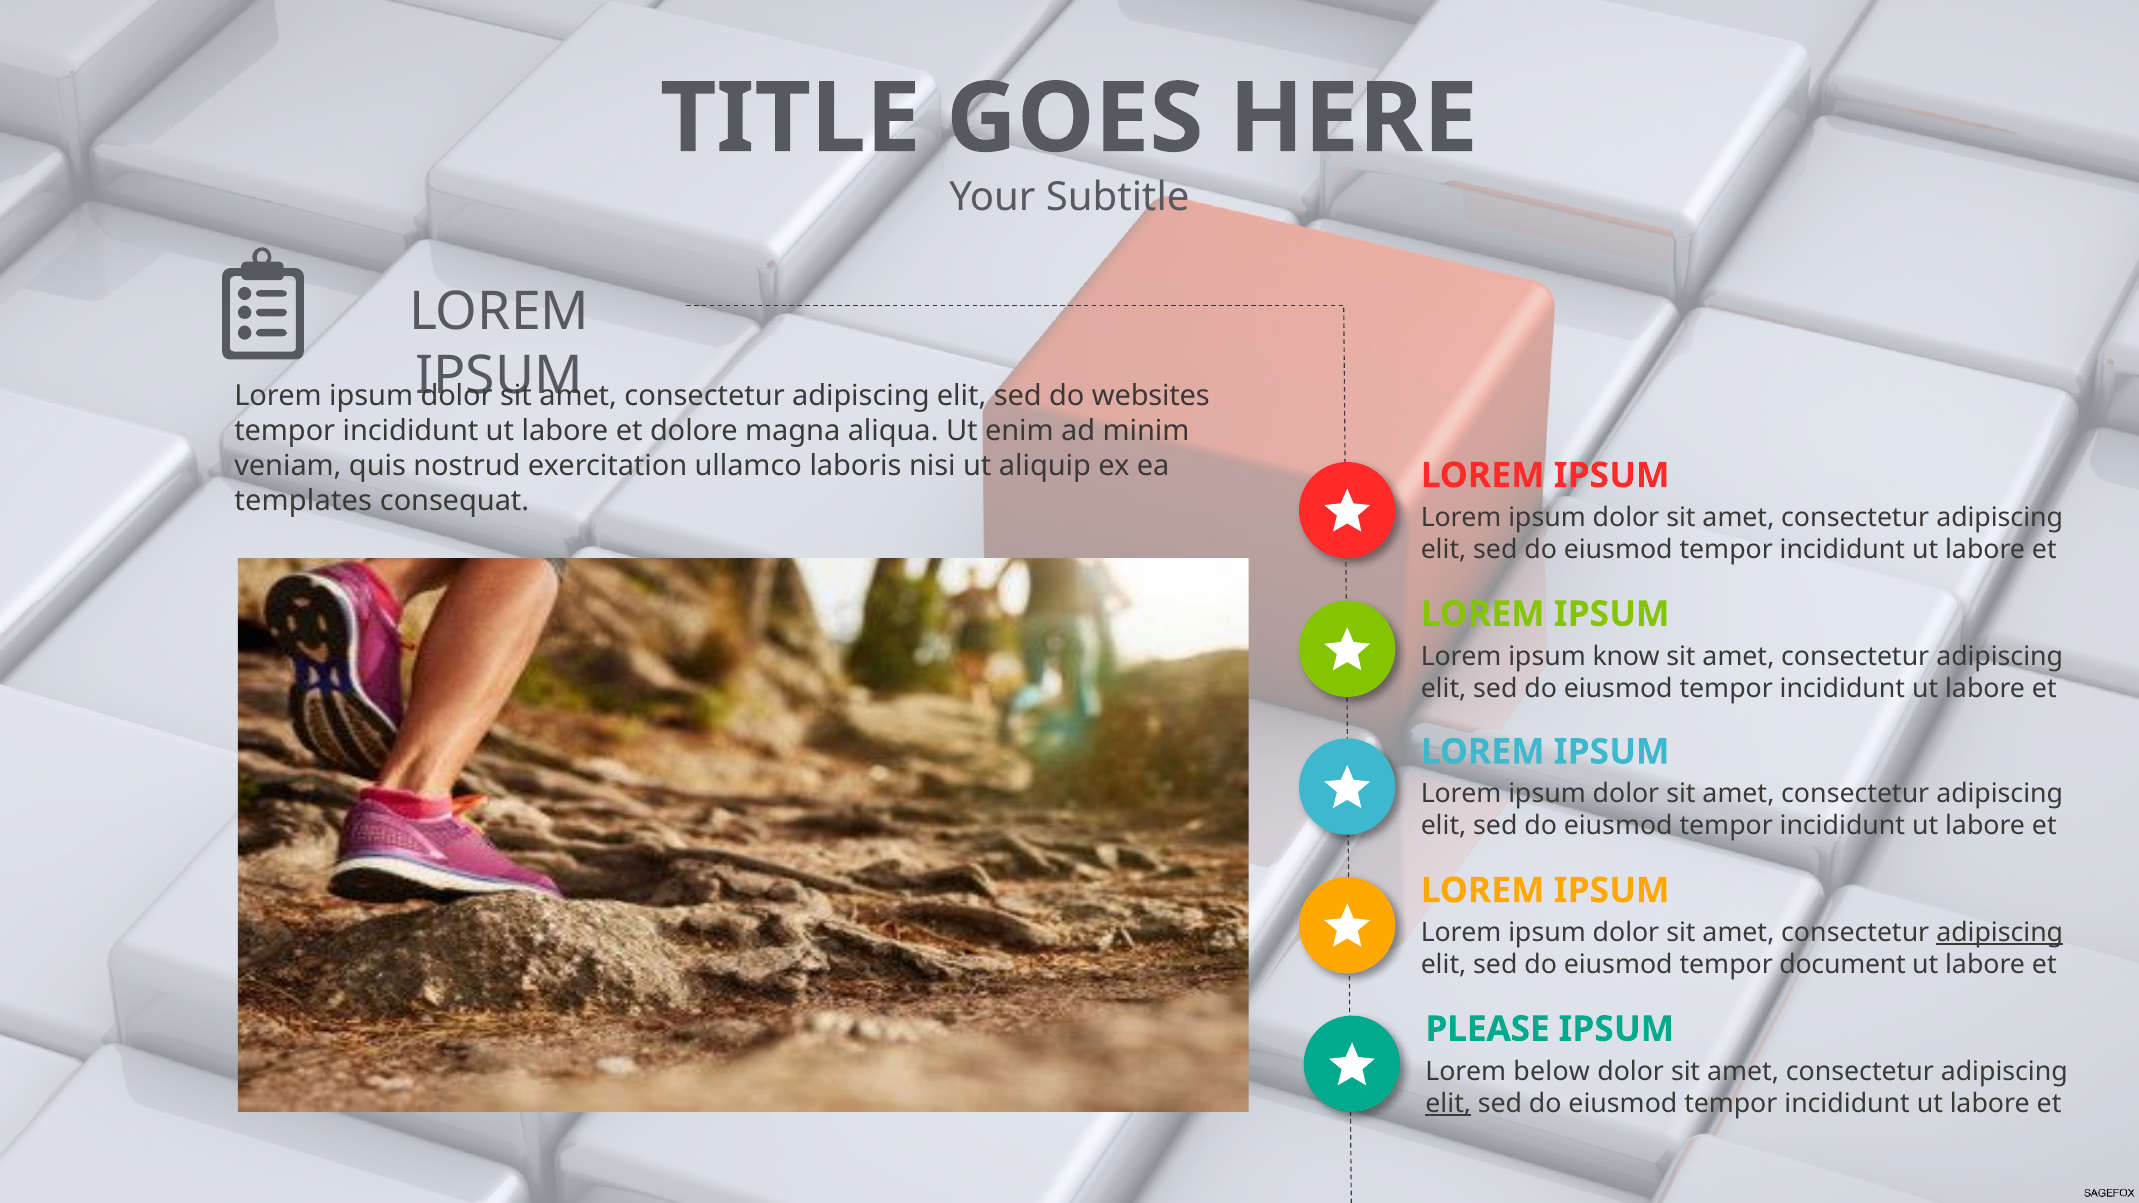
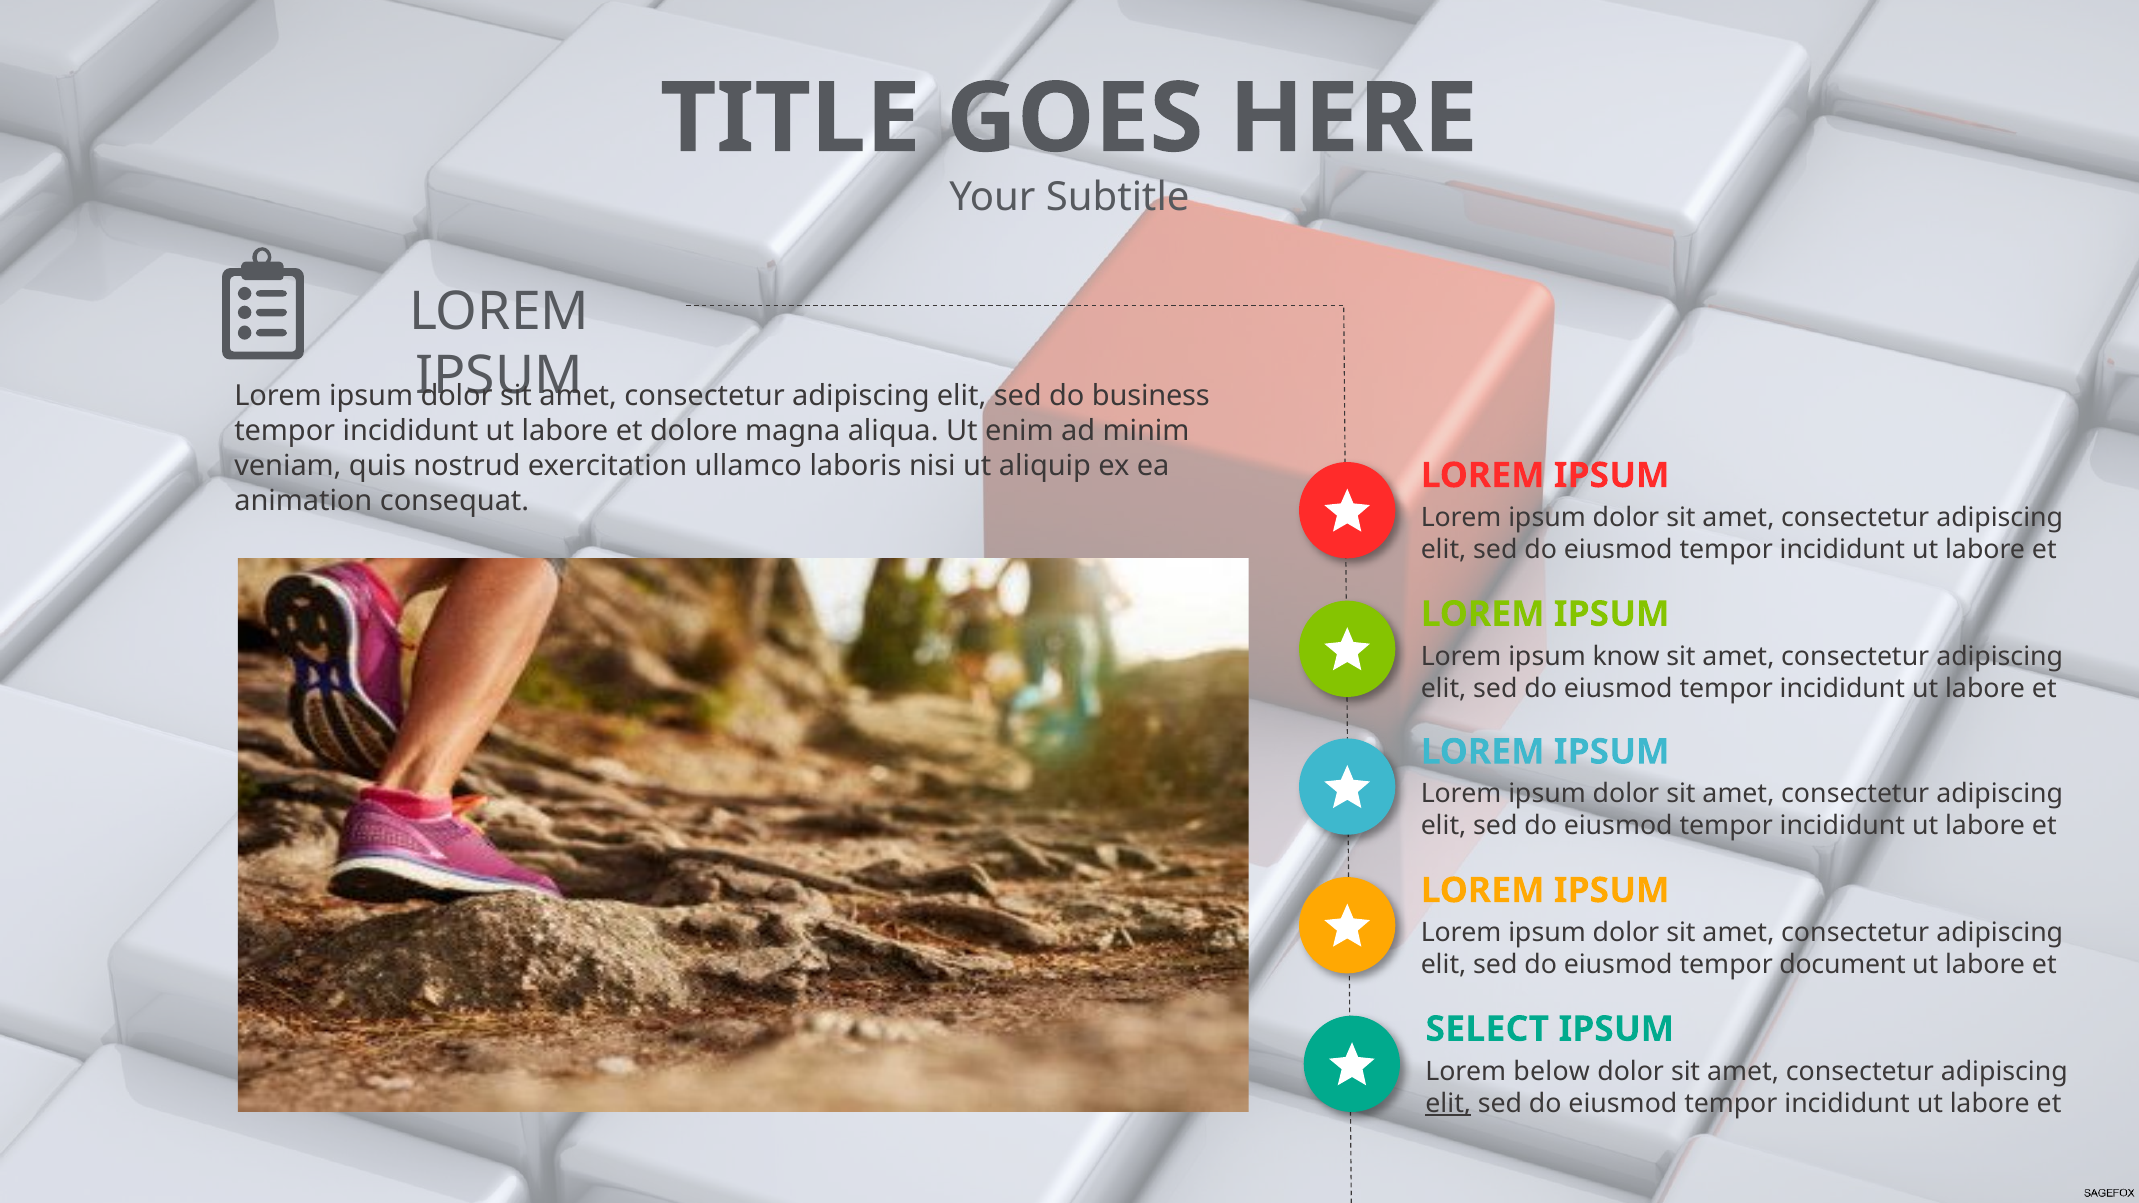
websites: websites -> business (1151, 396)
templates: templates -> animation (303, 501)
adipiscing underline: present -> none (2000, 933)
PLEASE: PLEASE -> SELECT (1487, 1029)
